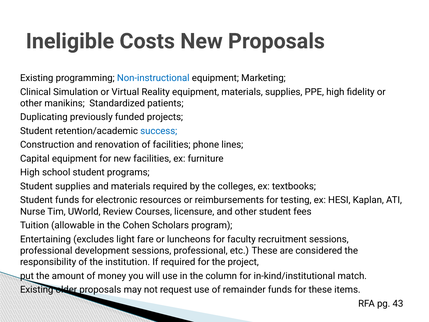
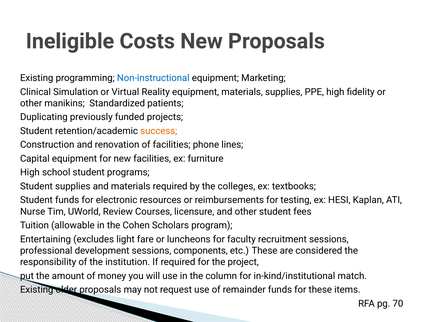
success colour: blue -> orange (159, 131)
development sessions professional: professional -> components (201, 250)
43: 43 -> 70 (398, 303)
